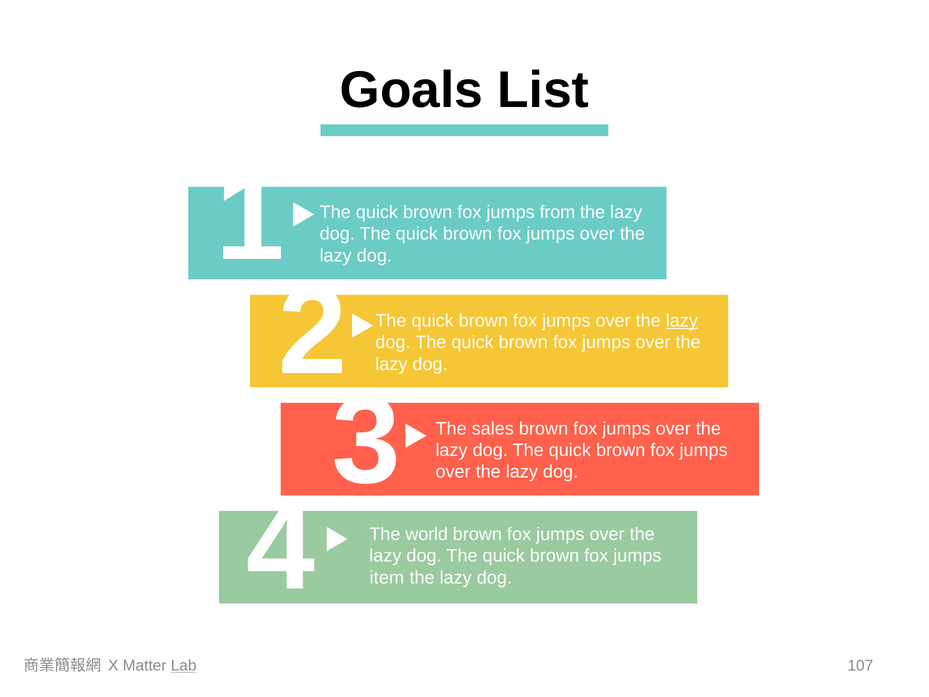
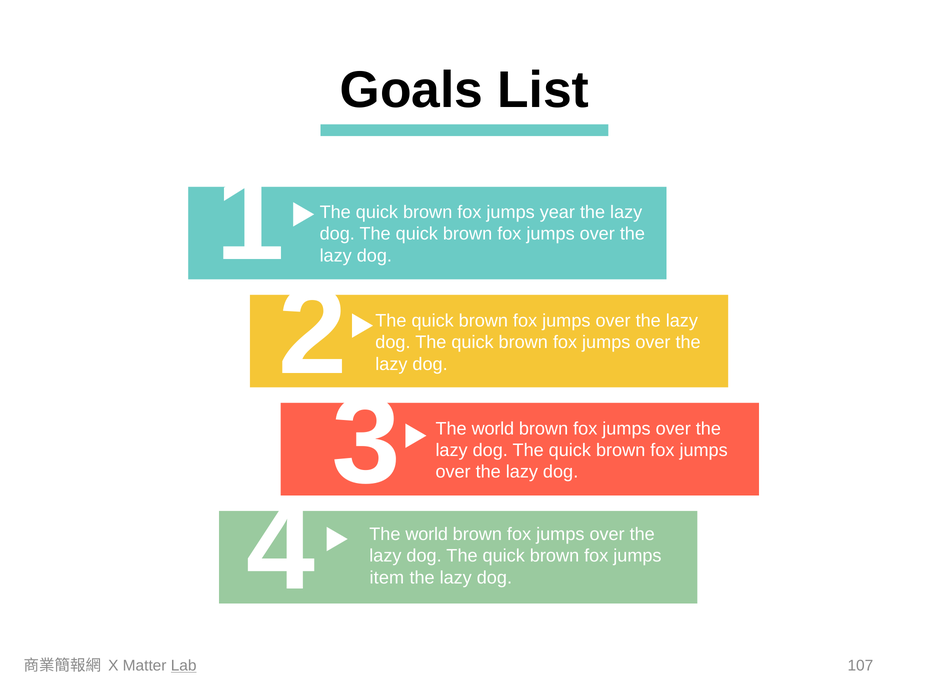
from: from -> year (557, 212)
lazy underline: present -> none (682, 321)
sales: sales -> world (493, 428)
